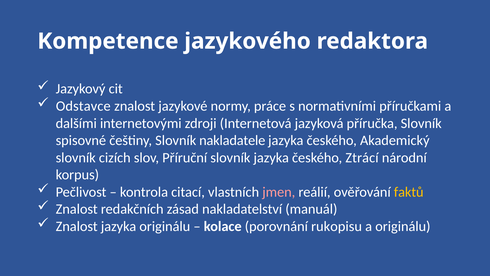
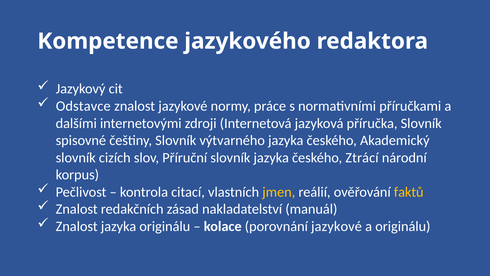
nakladatele: nakladatele -> výtvarného (232, 140)
jmen colour: pink -> yellow (279, 192)
porovnání rukopisu: rukopisu -> jazykové (337, 226)
